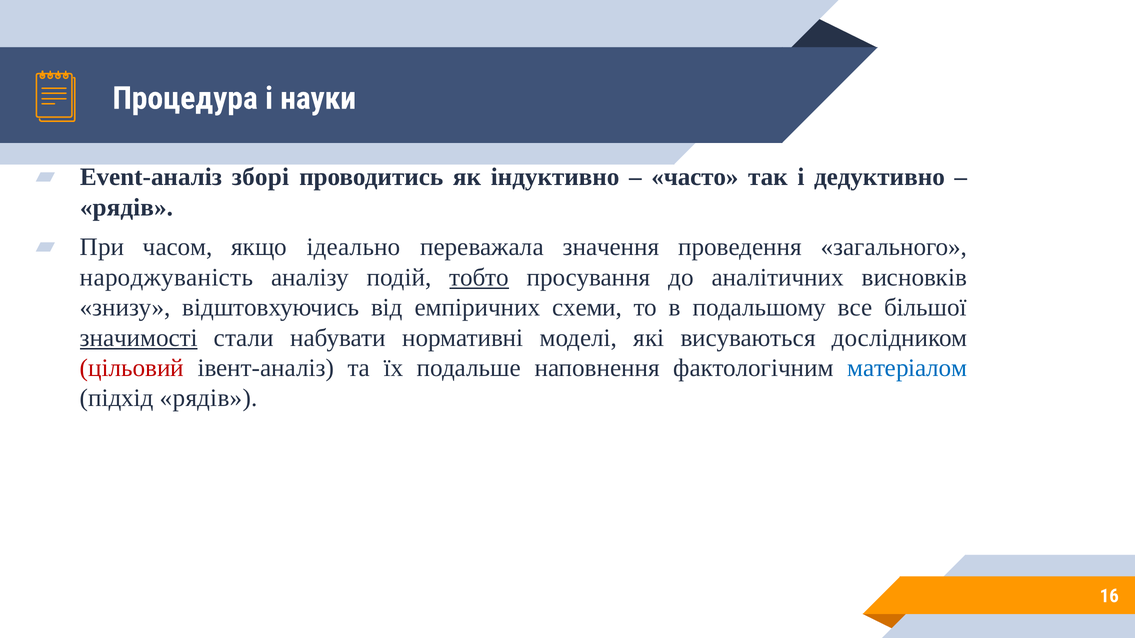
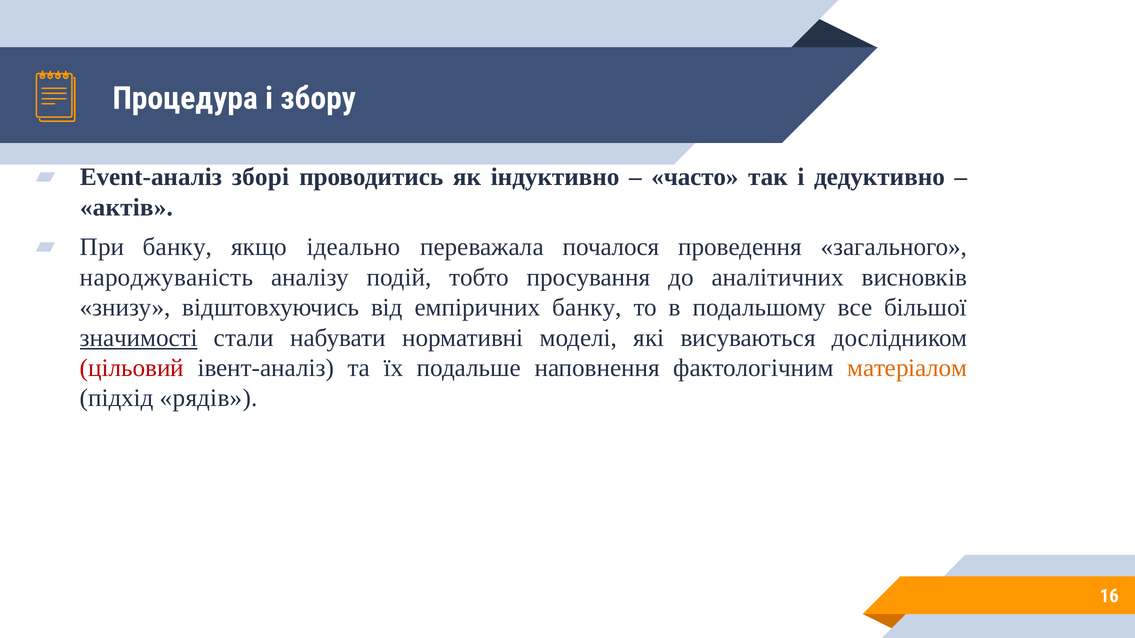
науки: науки -> збору (318, 98)
рядів: рядів -> актів (126, 207)
При часом: часом -> банку (178, 247)
значення: значення -> почалося (611, 247)
тобто underline: present -> none (479, 277)
емпіричних схеми: схеми -> банку (587, 308)
матеріалом colour: blue -> orange (907, 368)
